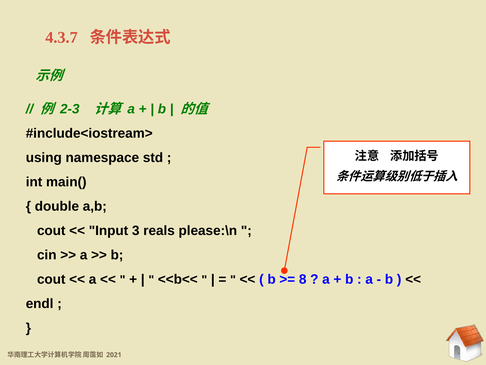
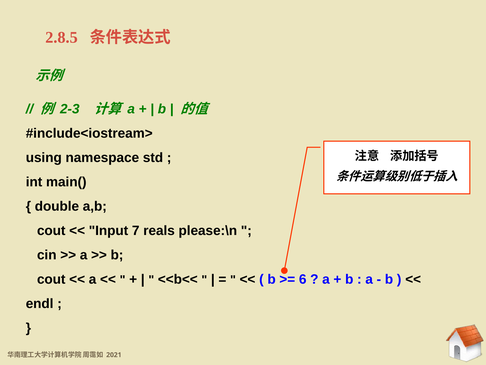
4.3.7: 4.3.7 -> 2.8.5 (61, 38)
3: 3 -> 7 (136, 230)
8: 8 -> 6 (303, 279)
